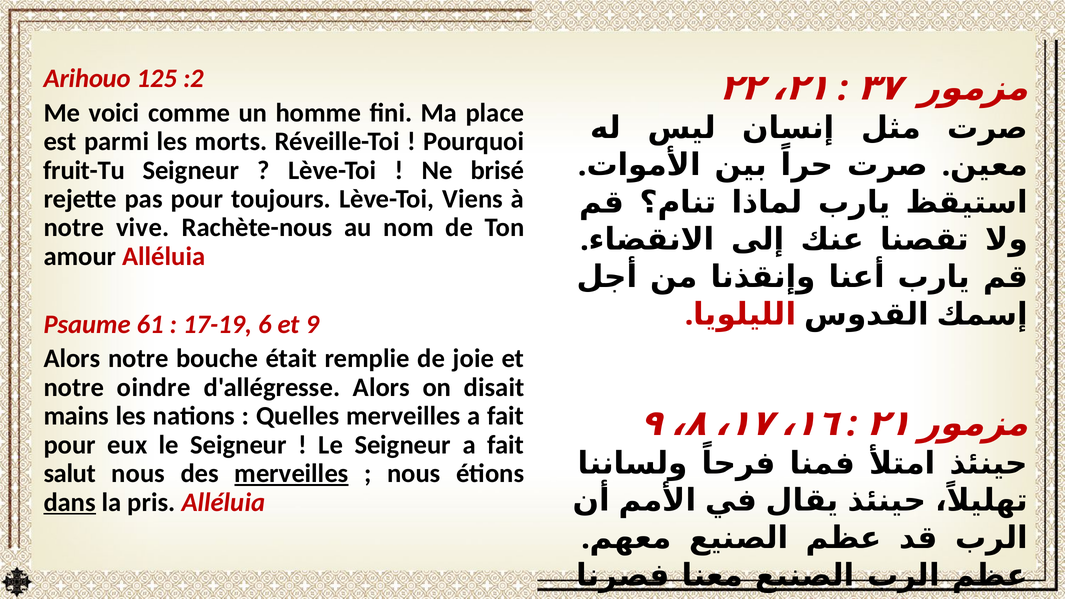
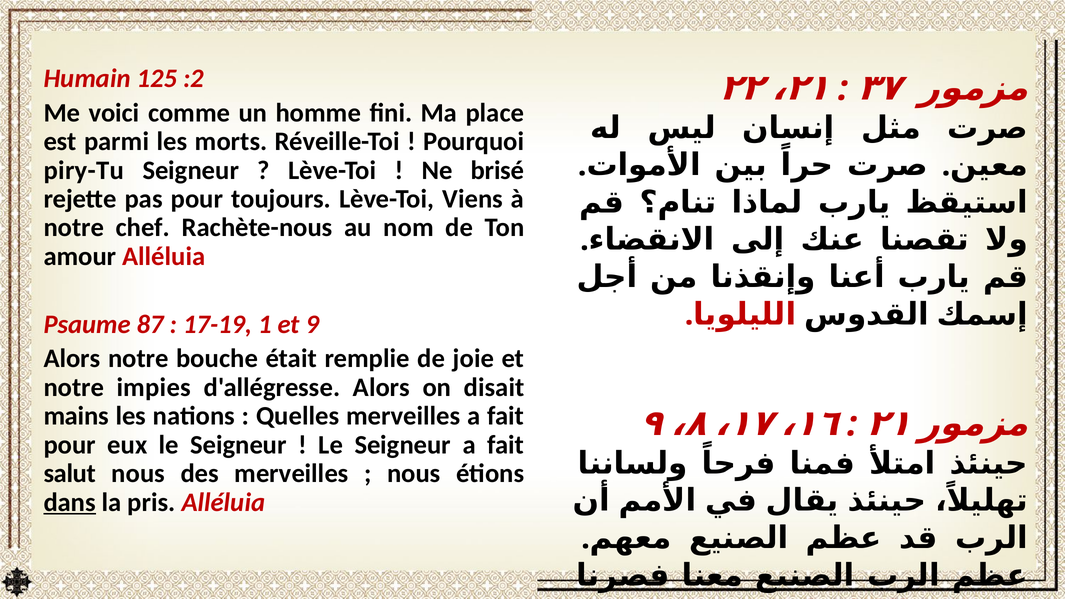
Arihouo: Arihouo -> Humain (87, 79)
fruit-Tu: fruit-Tu -> piry-Tu (84, 170)
vive: vive -> chef (143, 228)
61: 61 -> 87 (150, 325)
6: 6 -> 1 (265, 325)
oindre: oindre -> impies (154, 387)
merveilles underline: present -> none (291, 474)
